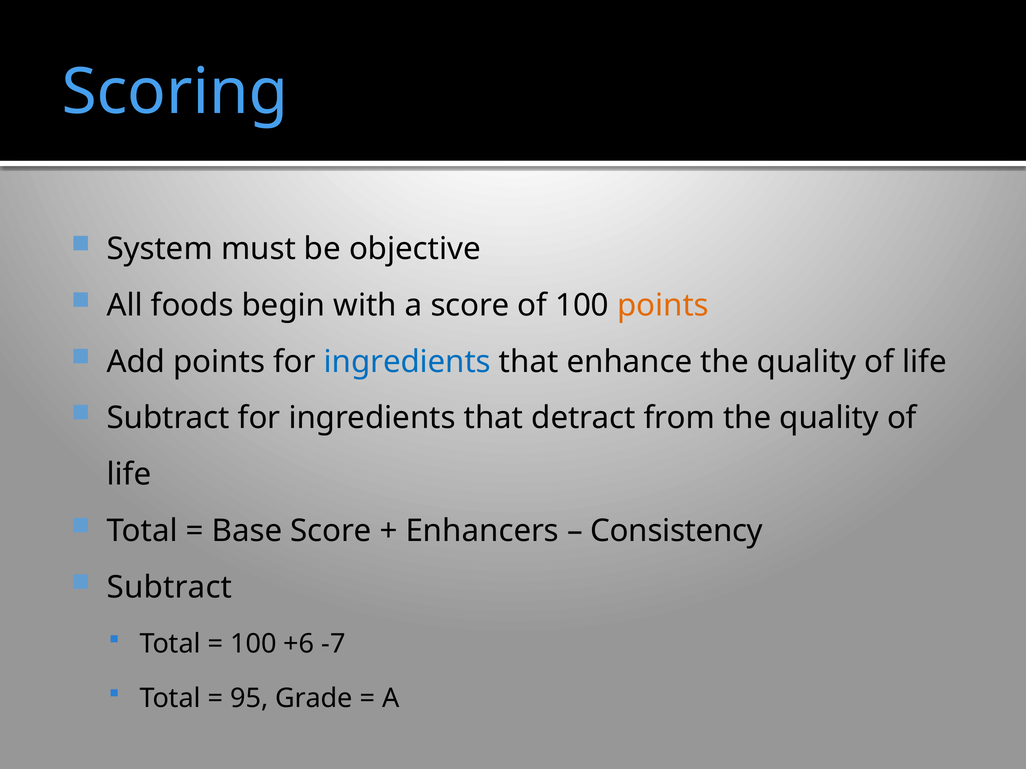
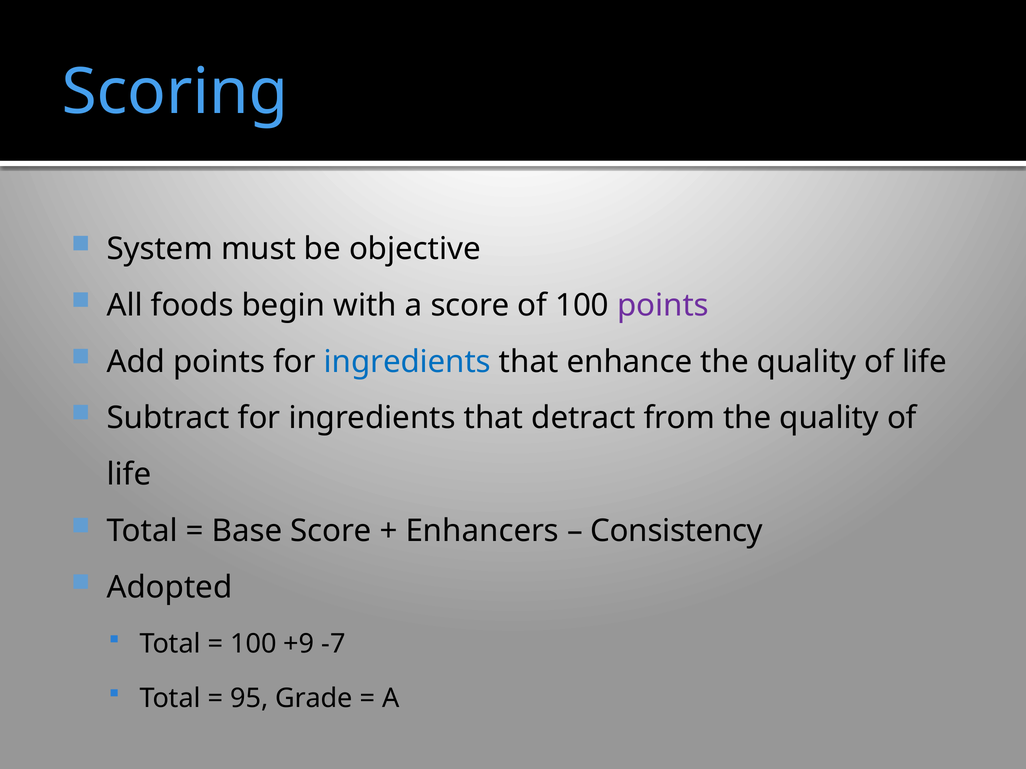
points colour: orange -> purple (663, 306)
Subtract: Subtract -> Adopted (170, 588)
+6: +6 -> +9 (299, 644)
